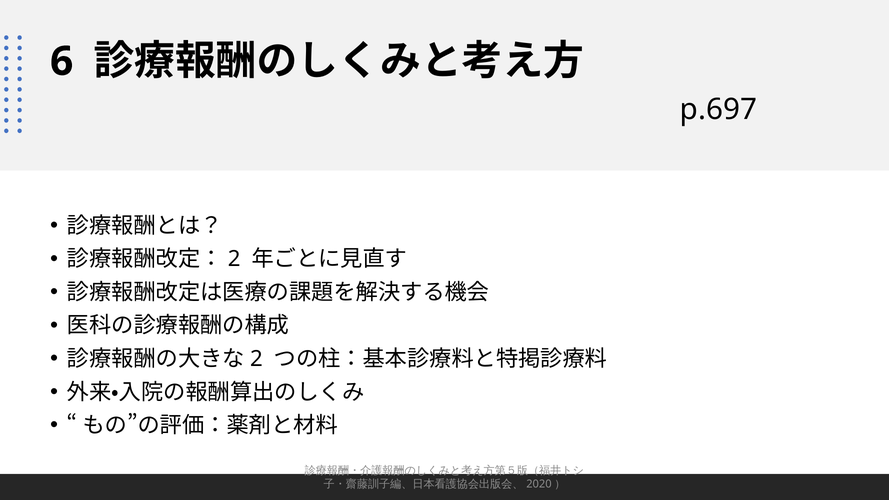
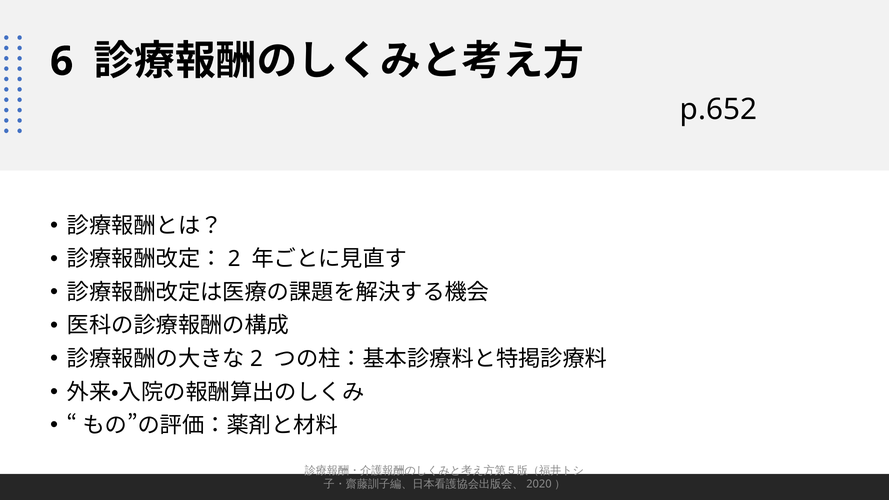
p.697: p.697 -> p.652 (718, 109)
